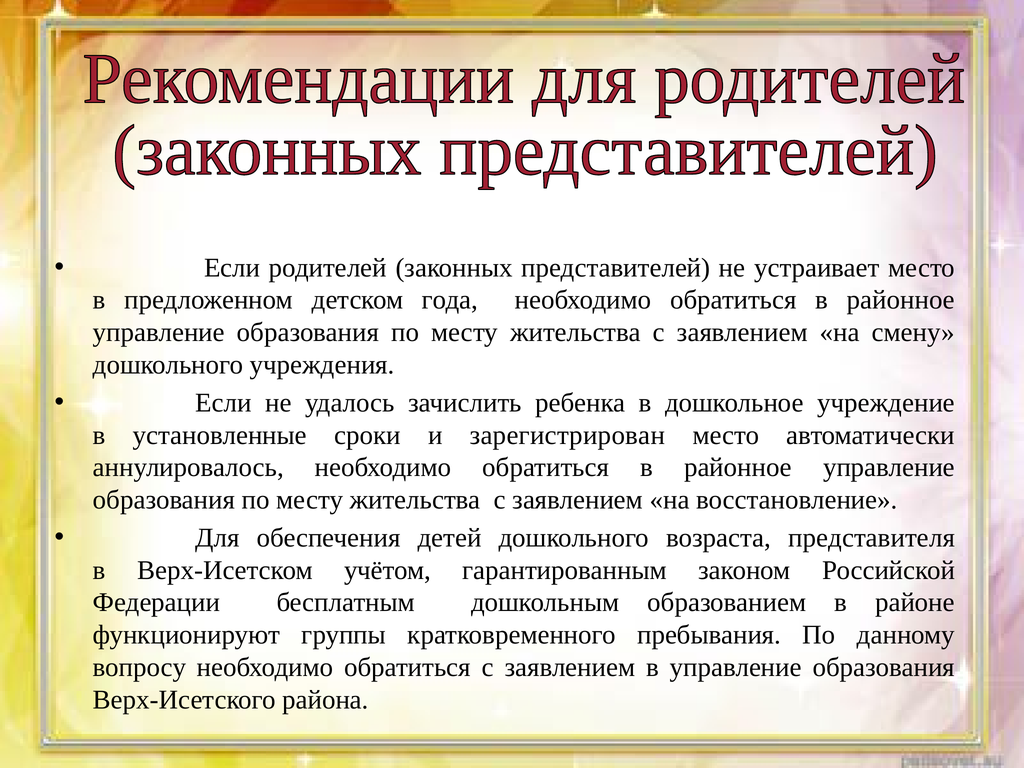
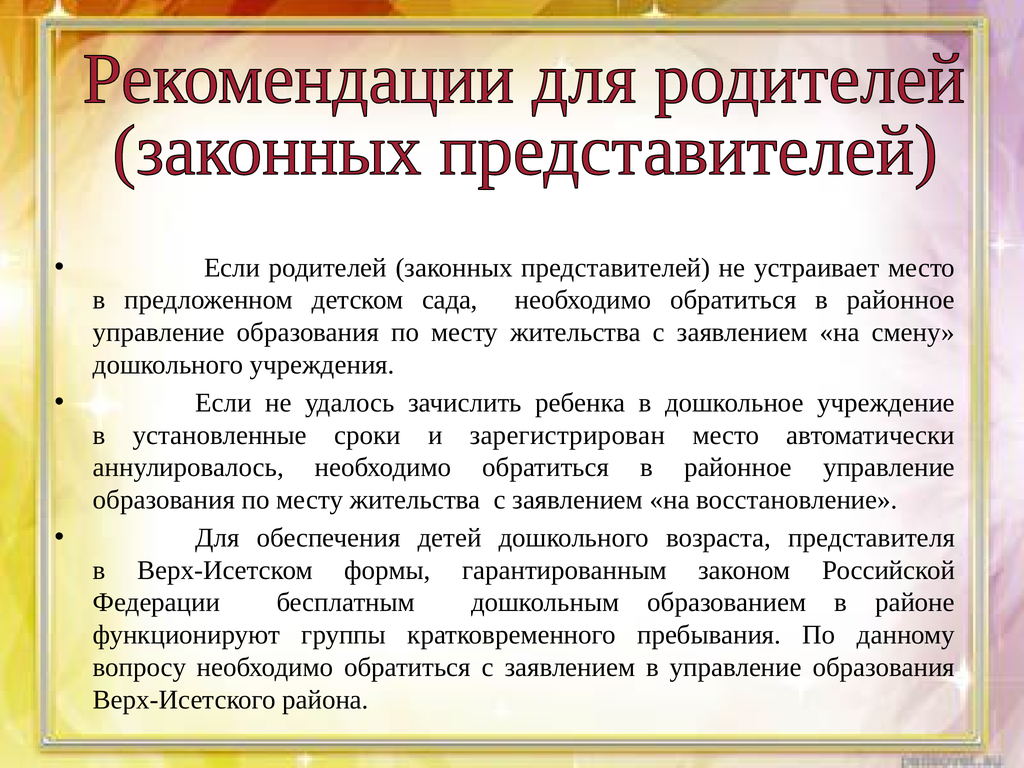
года: года -> сада (450, 300)
учётом: учётом -> формы (387, 570)
